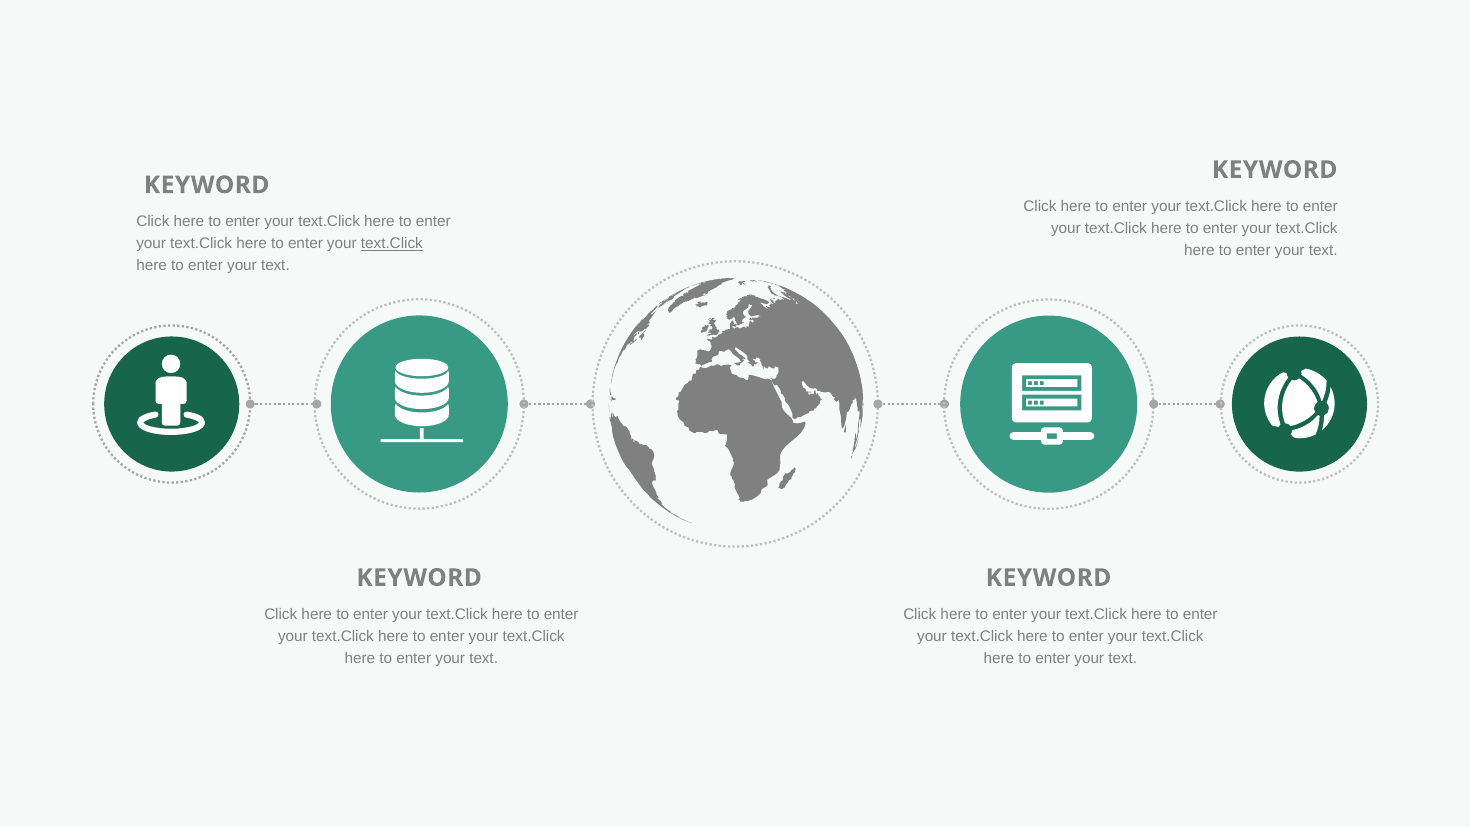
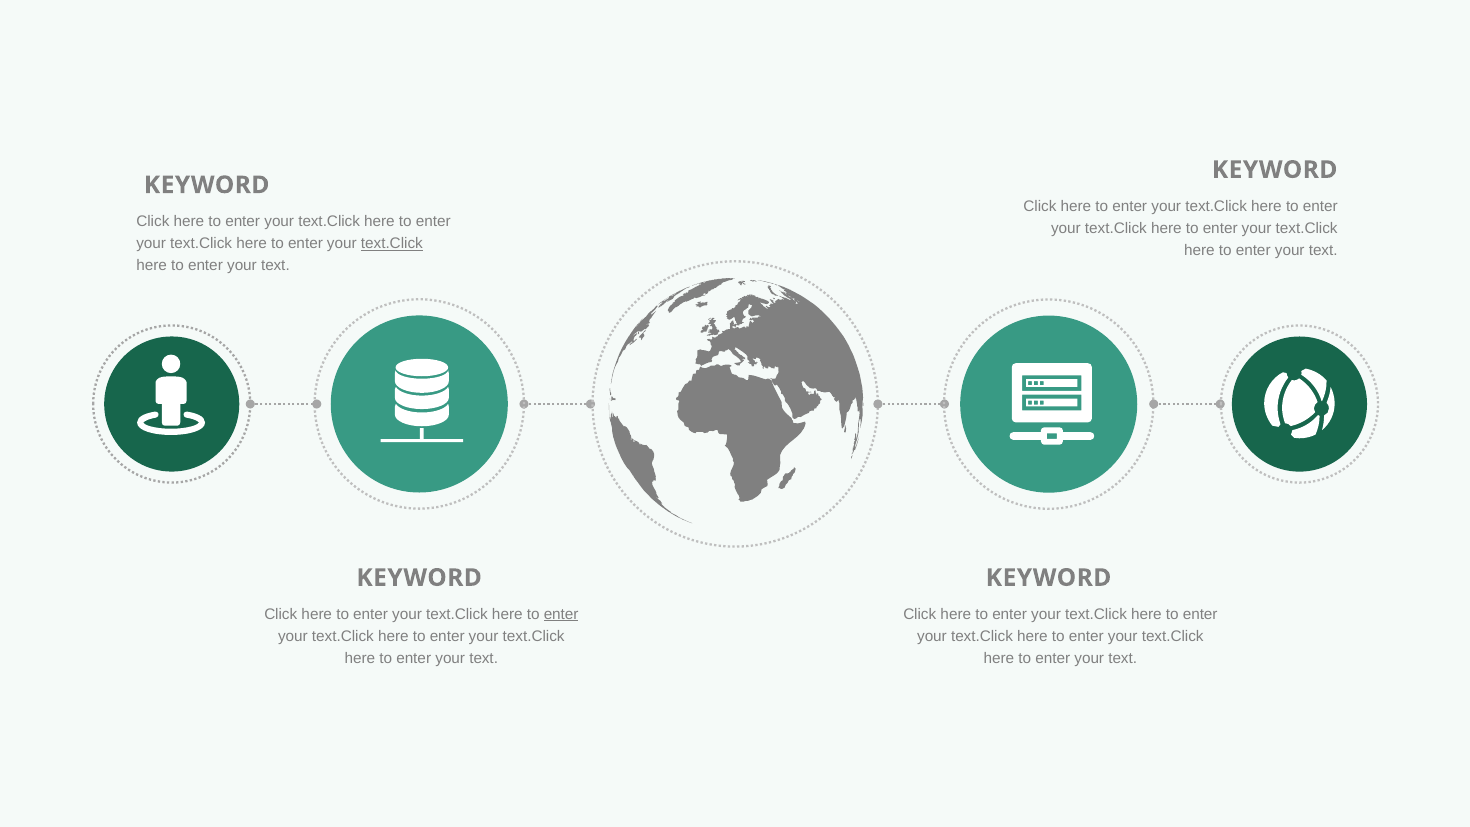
enter underline: none -> present (561, 614)
